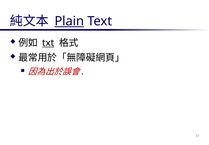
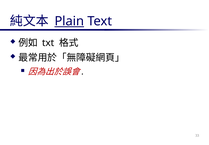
txt underline: present -> none (48, 43)
